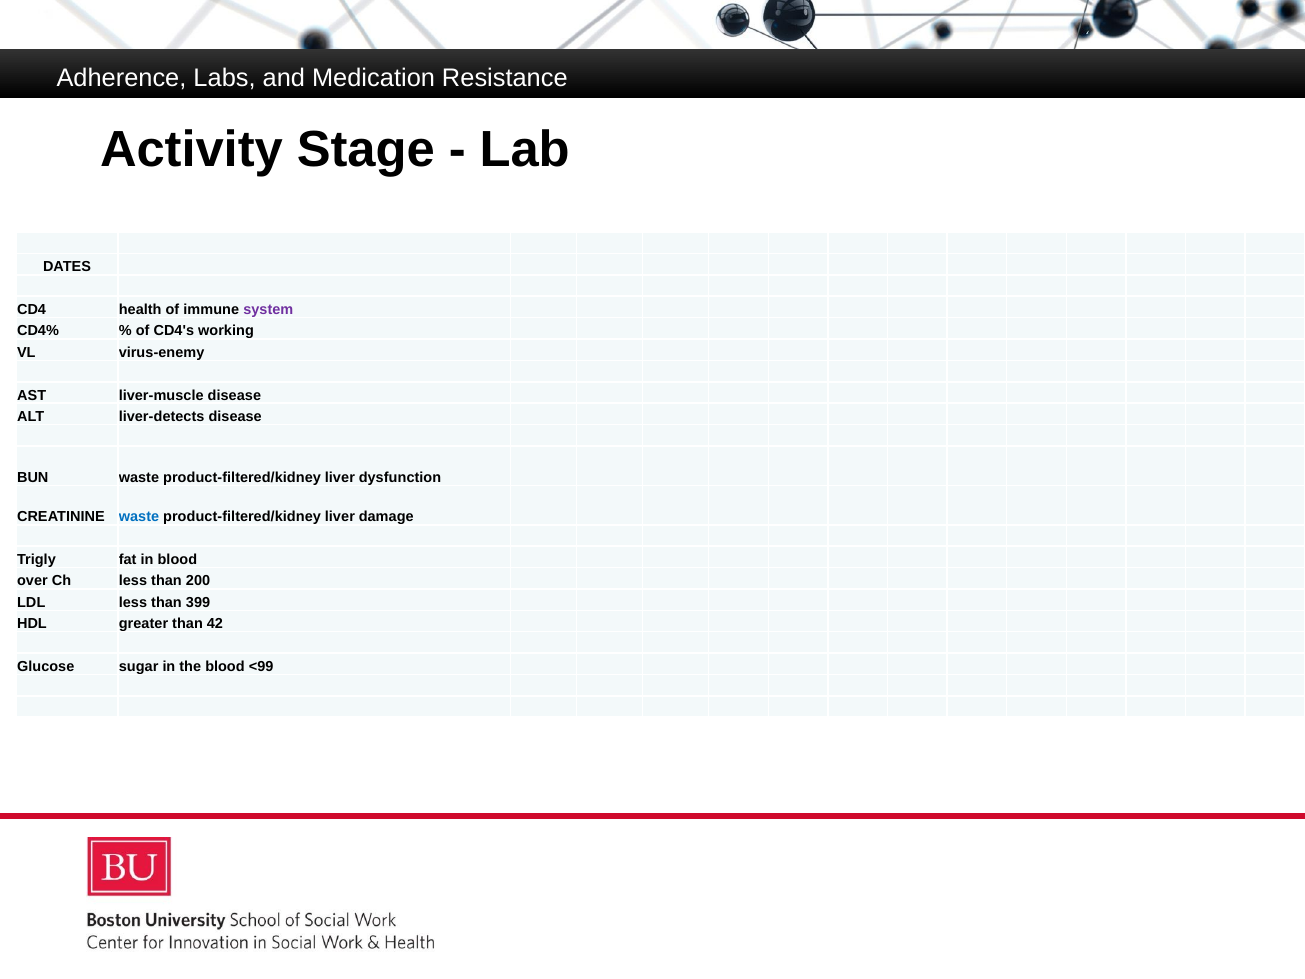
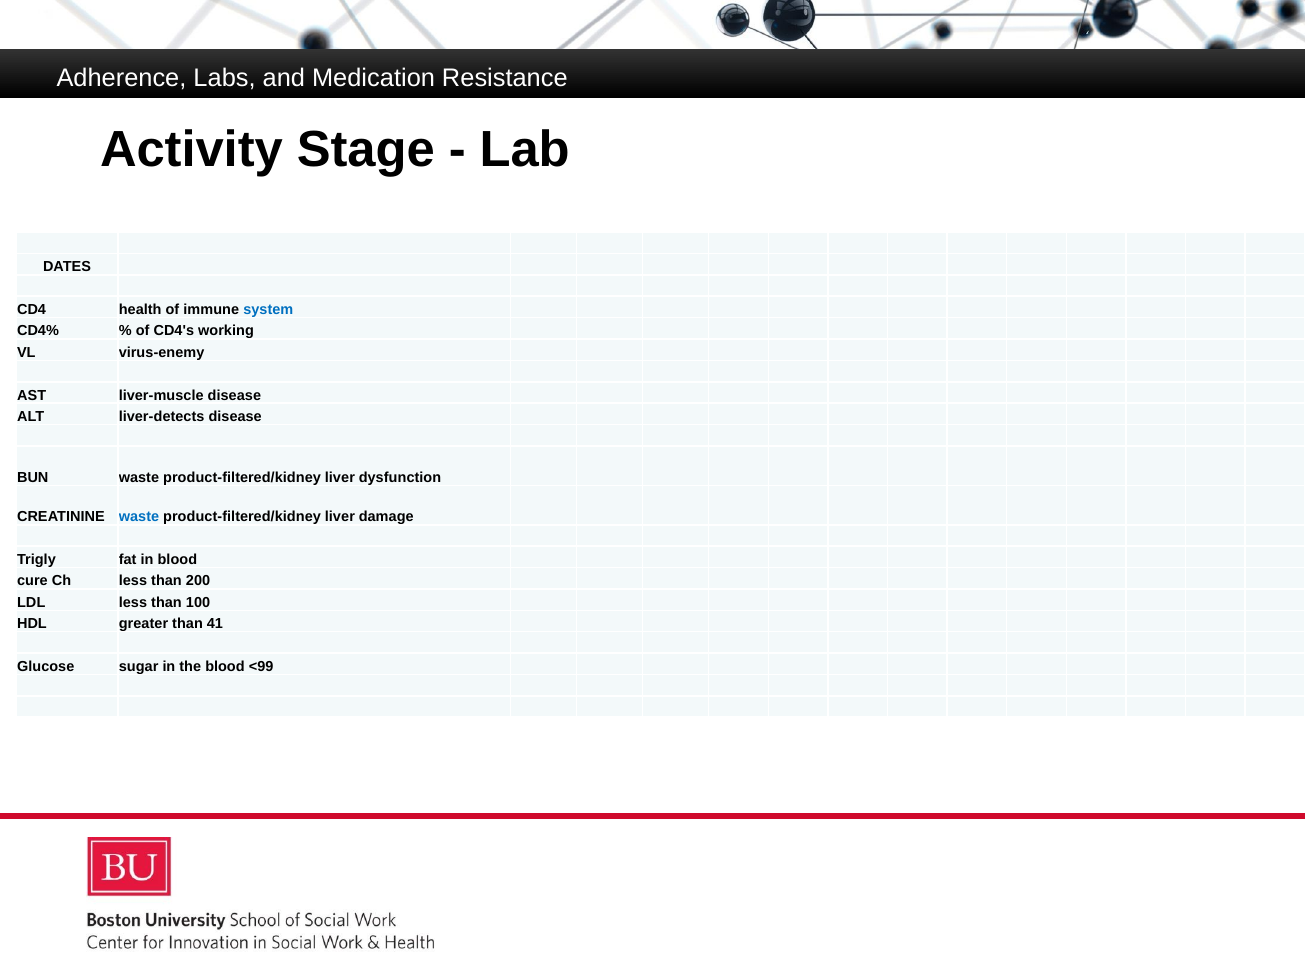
system colour: purple -> blue (268, 310)
over: over -> cure (32, 581)
399: 399 -> 100 (198, 602)
42: 42 -> 41 (215, 624)
